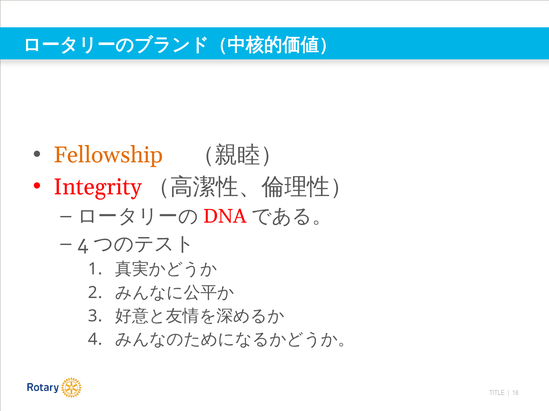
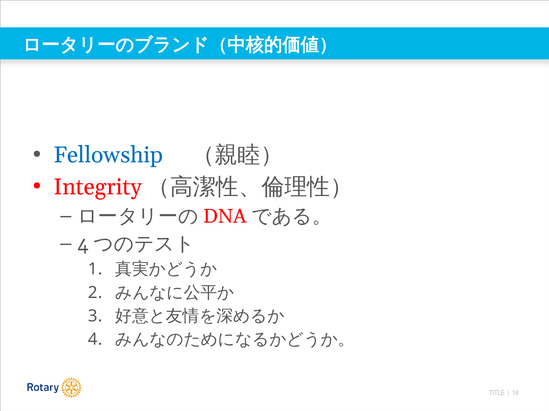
Fellowship colour: orange -> blue (108, 155)
